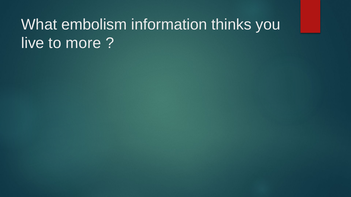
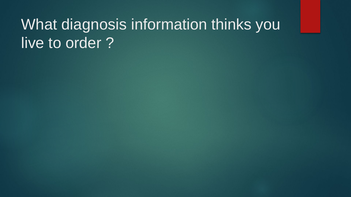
embolism: embolism -> diagnosis (94, 25)
more: more -> order (83, 43)
